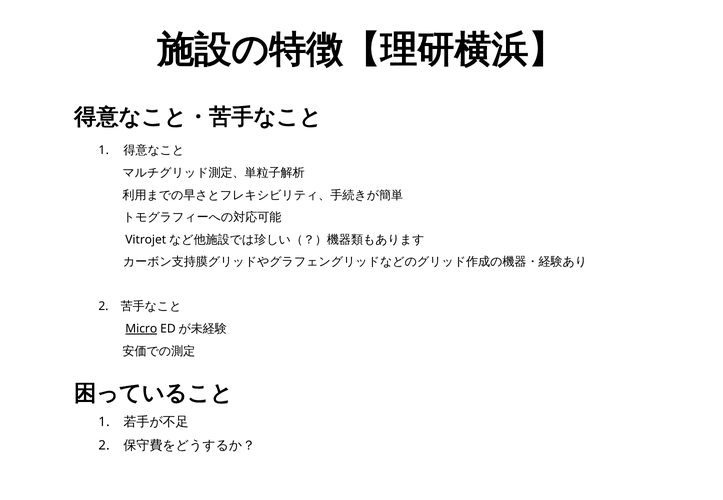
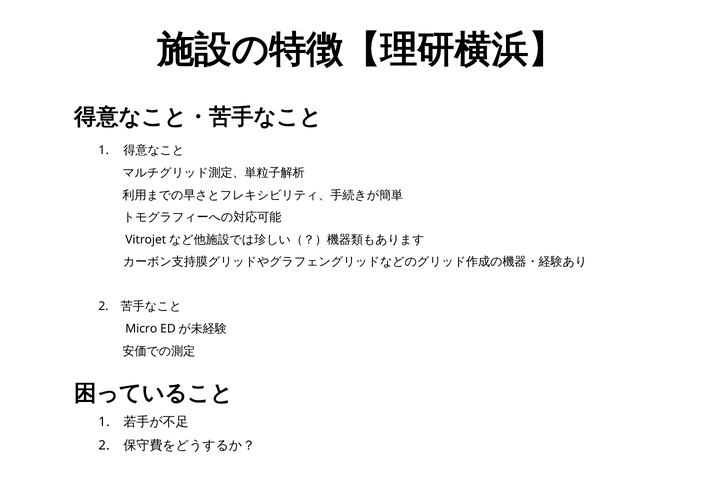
Micro underline: present -> none (141, 329)
